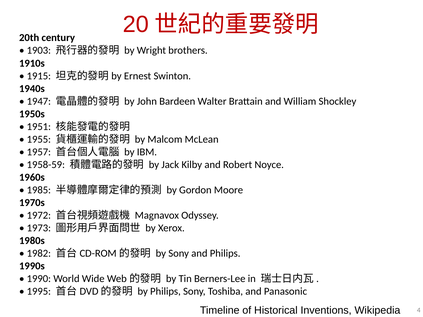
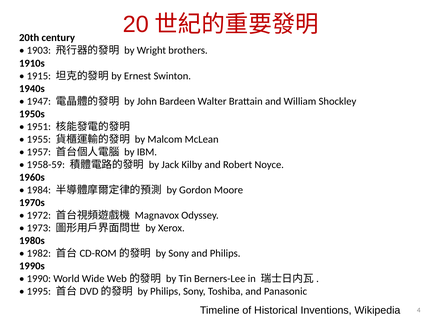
1985: 1985 -> 1984 (39, 190)
